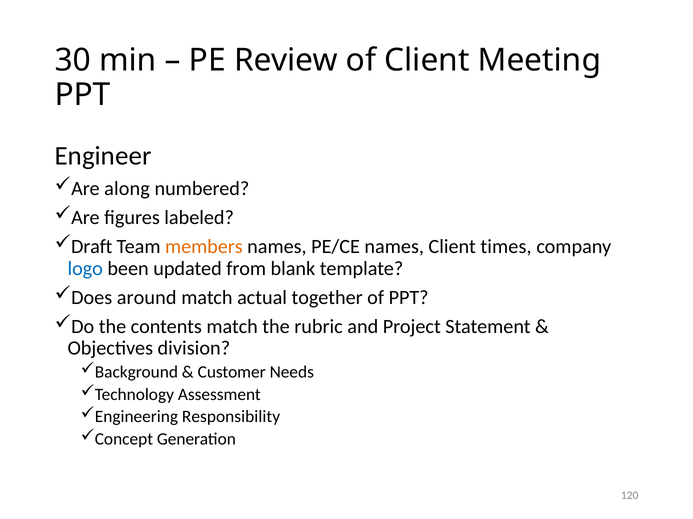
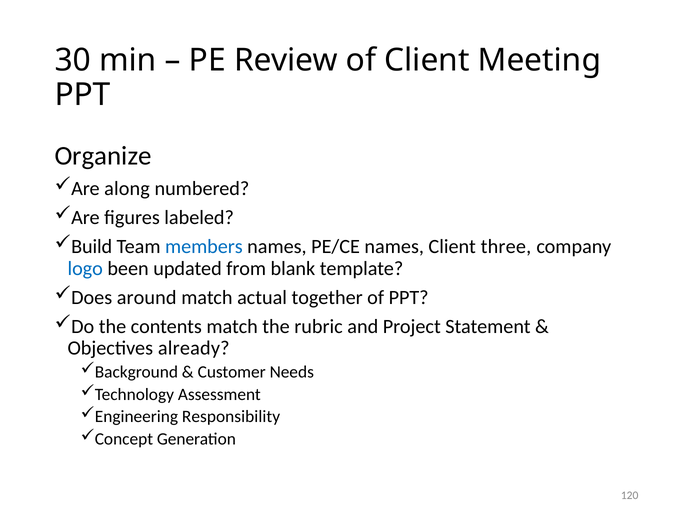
Engineer: Engineer -> Organize (103, 156)
Draft: Draft -> Build (92, 247)
members colour: orange -> blue (204, 247)
times: times -> three (506, 247)
division: division -> already (194, 349)
